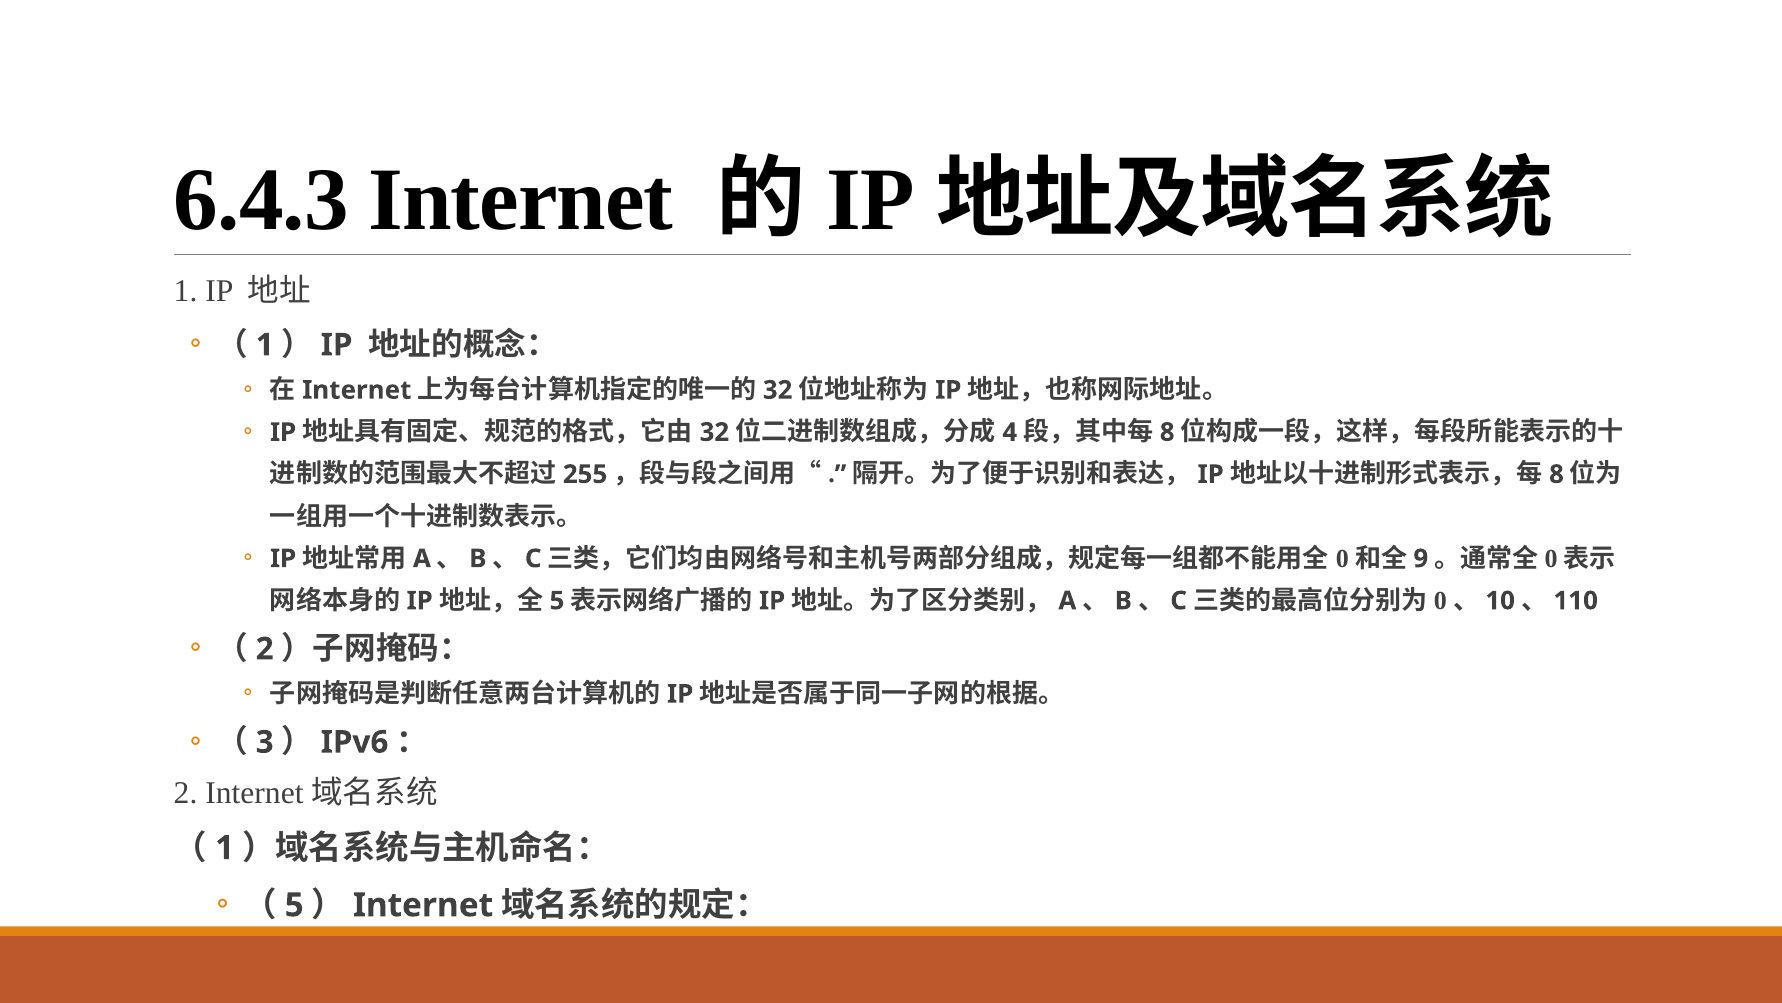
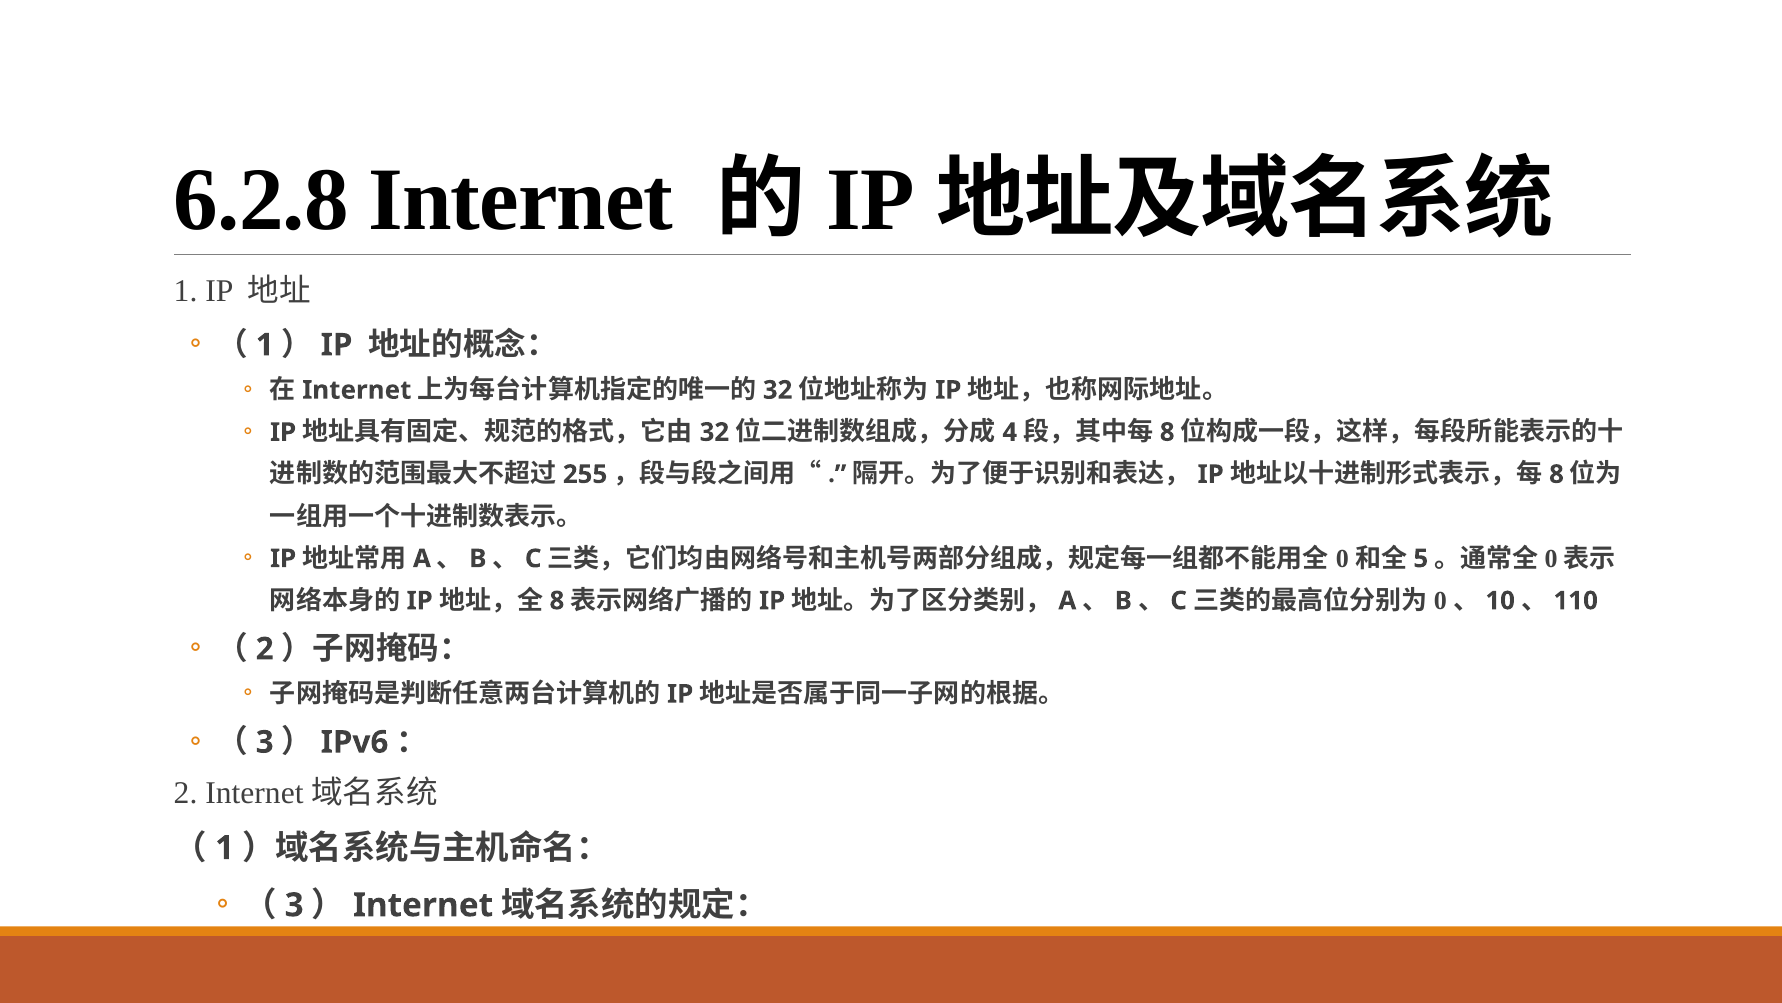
6.4.3: 6.4.3 -> 6.2.8 (261, 200)
9: 9 -> 5 (1421, 558)
5: 5 -> 8 (557, 600)
5: 5 -> 3 (294, 905)
